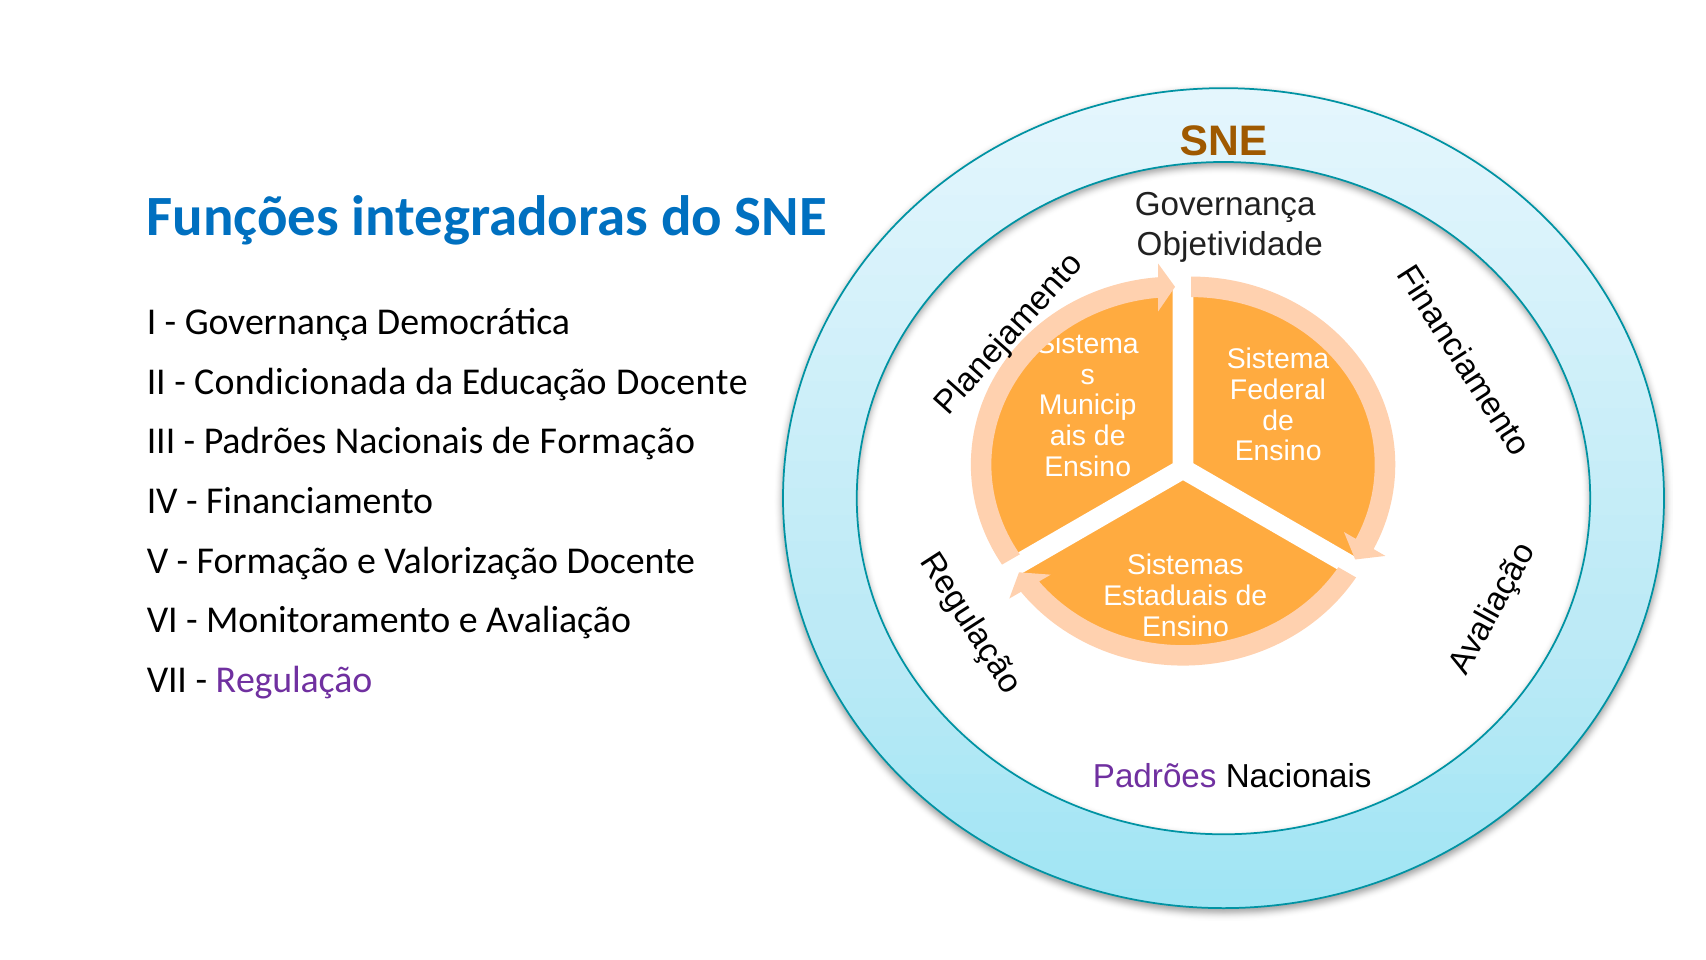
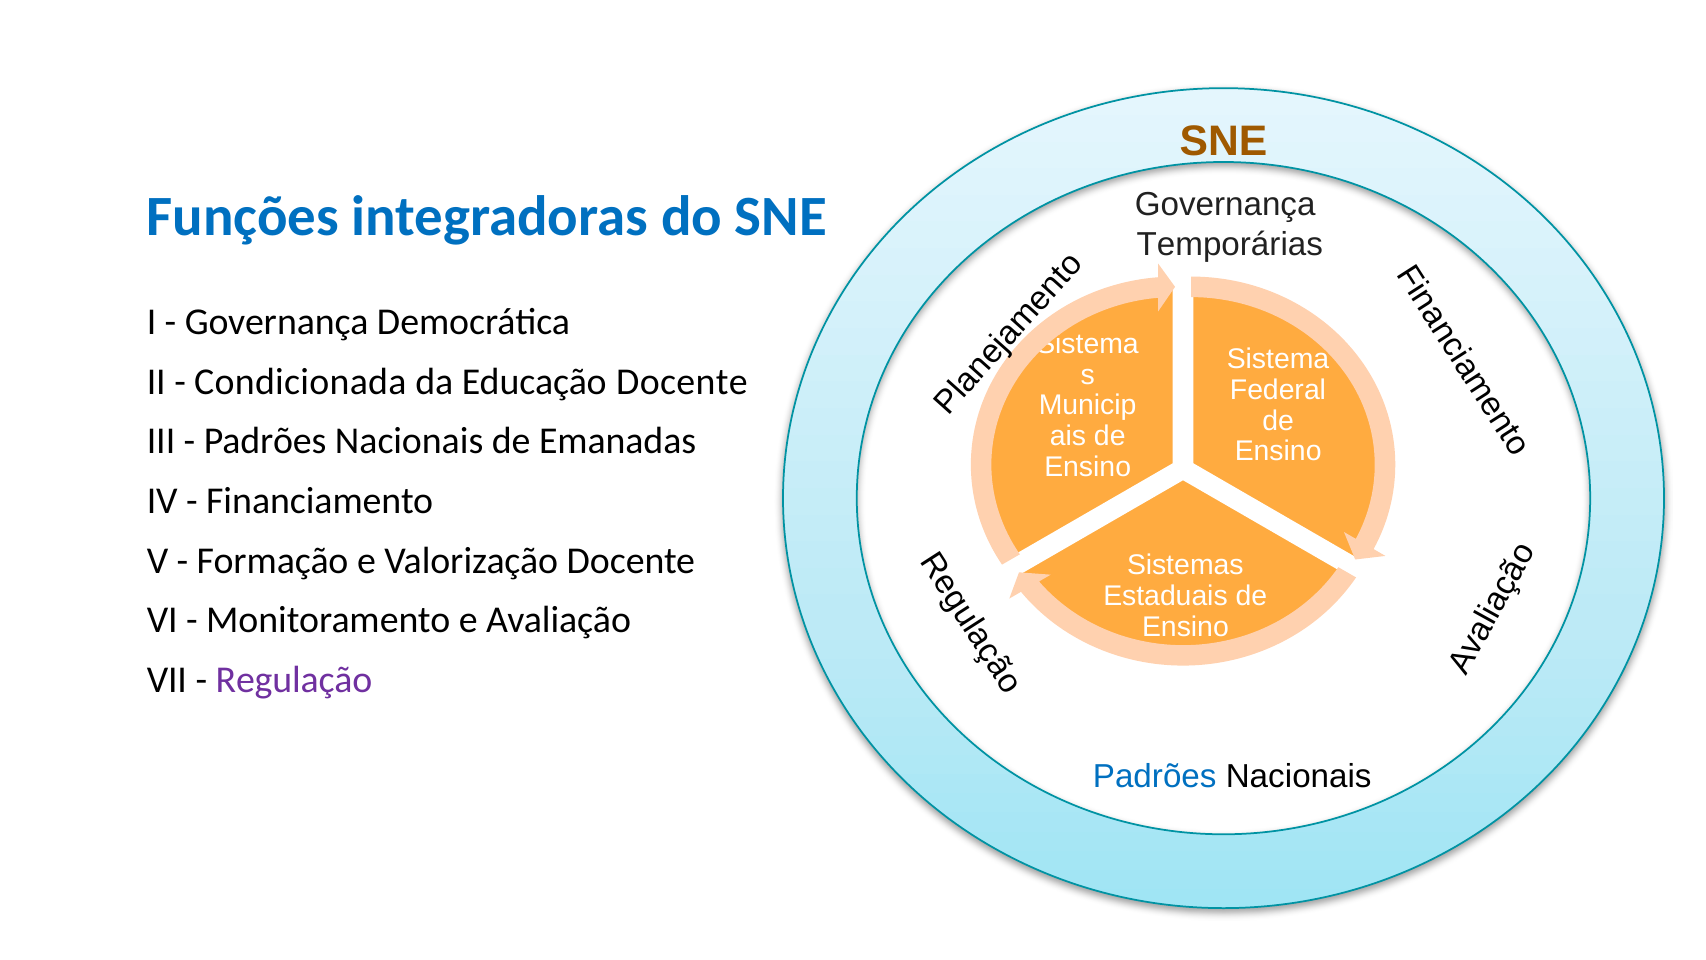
Objetividade: Objetividade -> Temporárias (1230, 244)
de Formação: Formação -> Emanadas (618, 441)
Padrões colour: purple -> blue (1155, 776)
